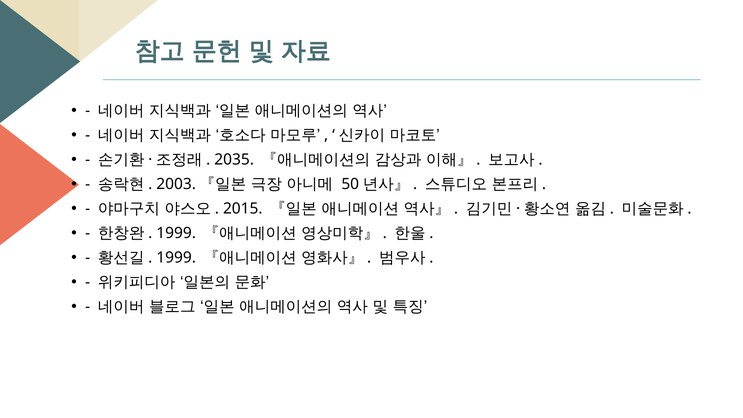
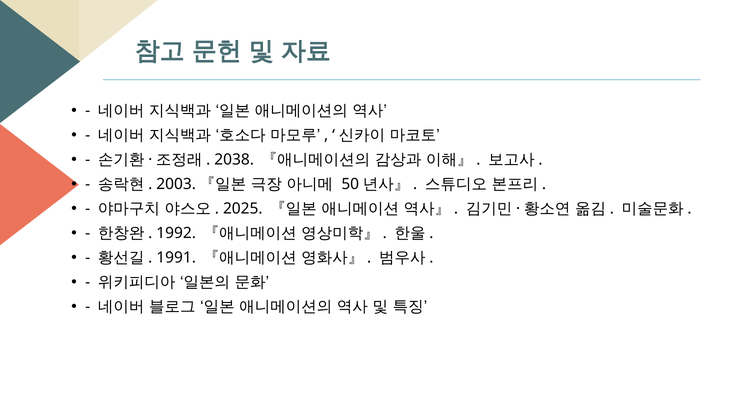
2035: 2035 -> 2038 (234, 160)
2015: 2015 -> 2025 (243, 209)
1999: 1999 -> 1992 (176, 233)
1999: 1999 -> 1991 (176, 258)
